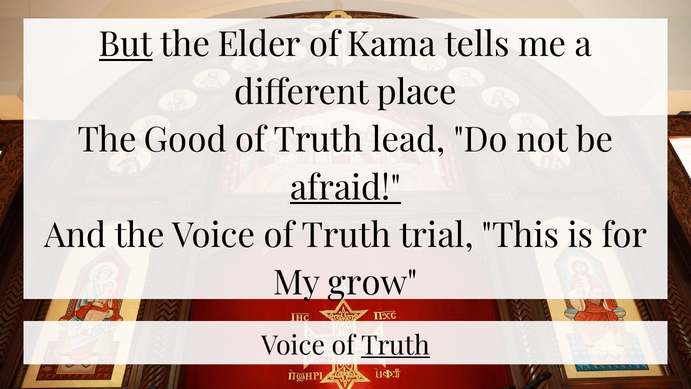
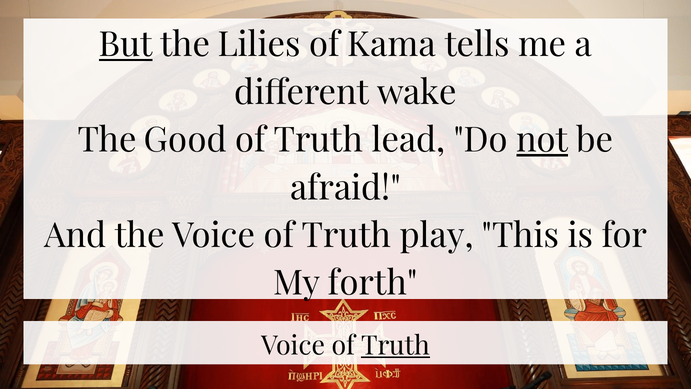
Elder: Elder -> Lilies (259, 45)
place: place -> wake (417, 93)
not underline: none -> present (542, 140)
afraid underline: present -> none (345, 188)
trial: trial -> play (437, 236)
grow: grow -> forth (373, 283)
